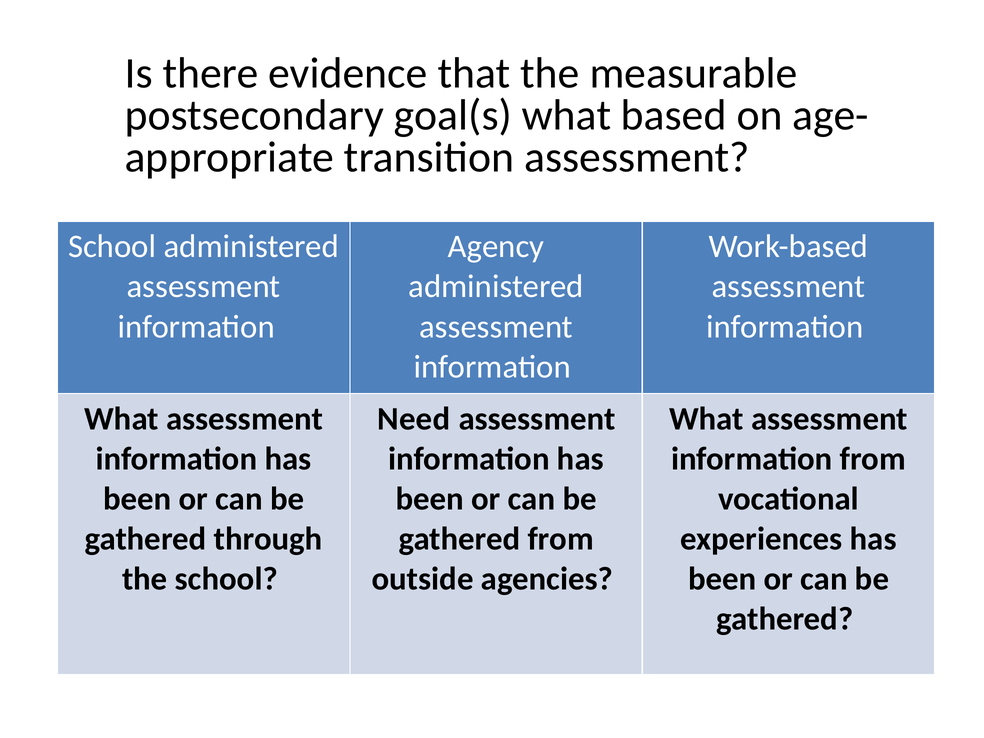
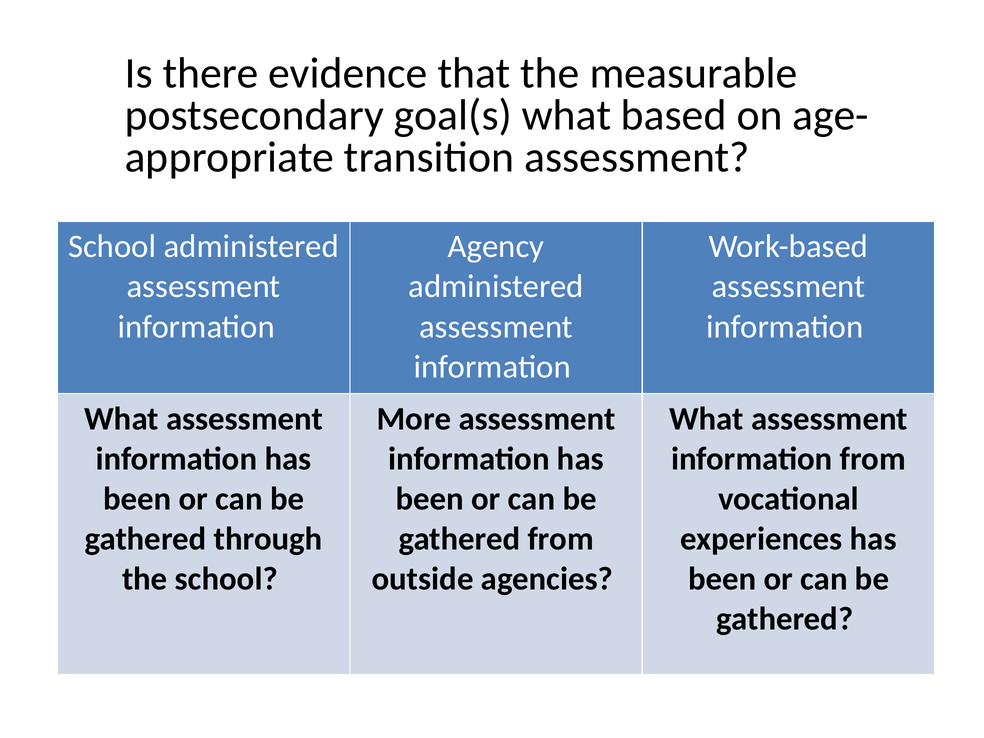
Need: Need -> More (414, 419)
